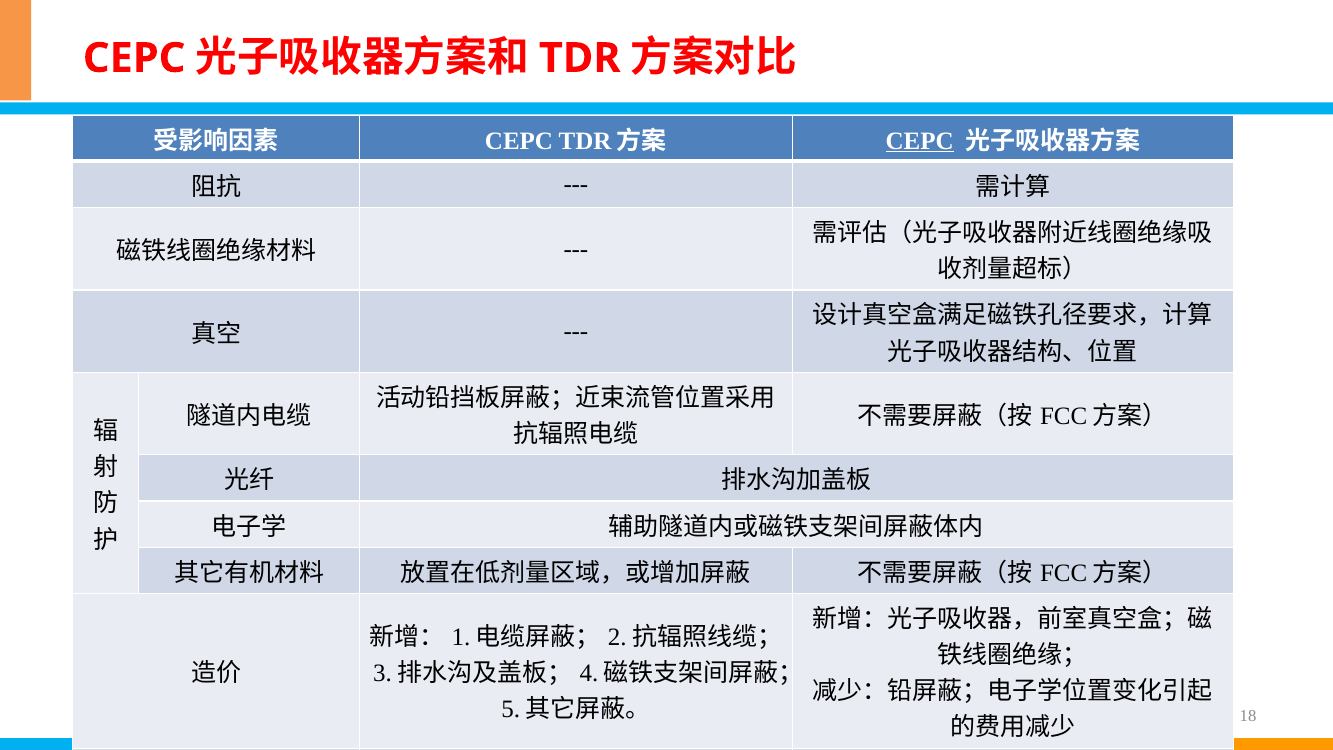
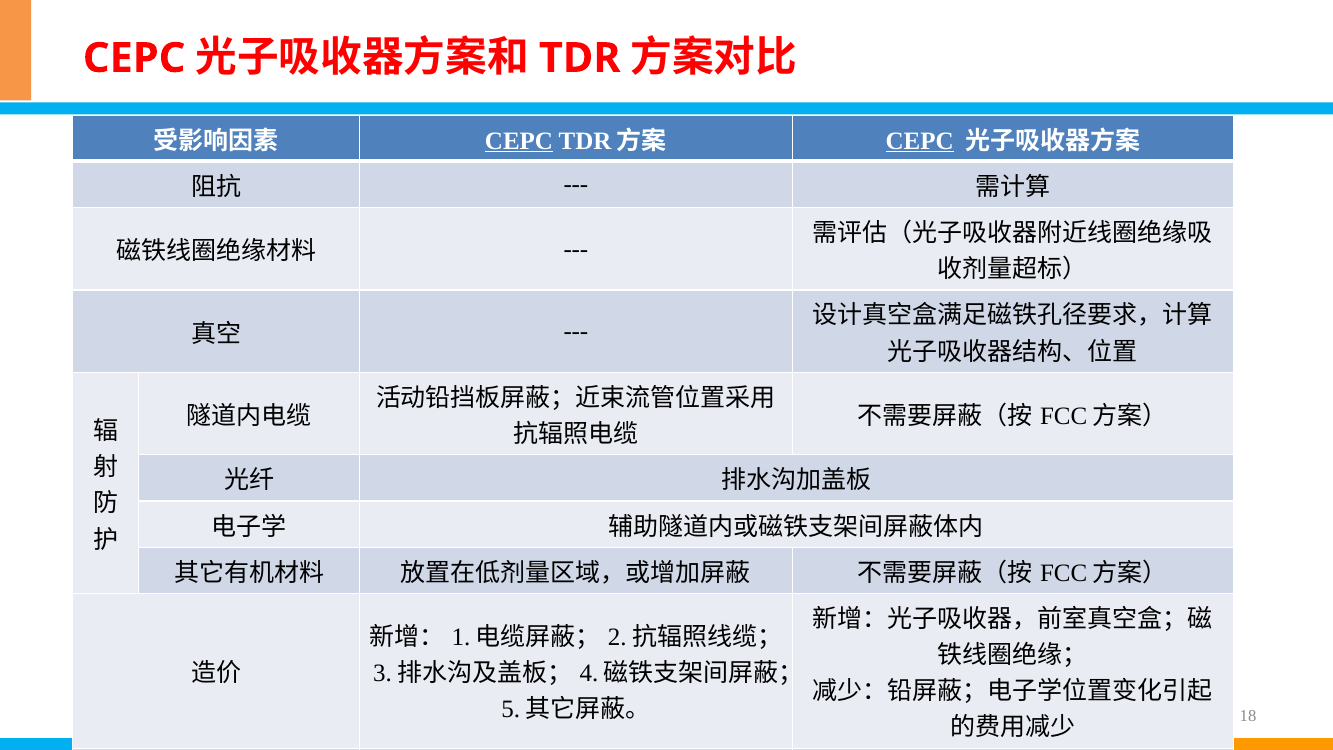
CEPC underline: none -> present (519, 141)
